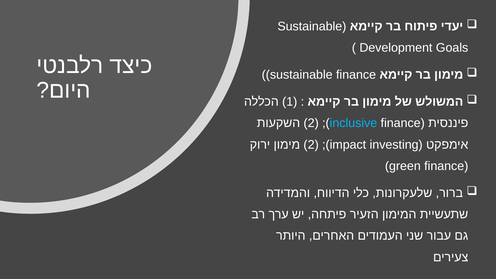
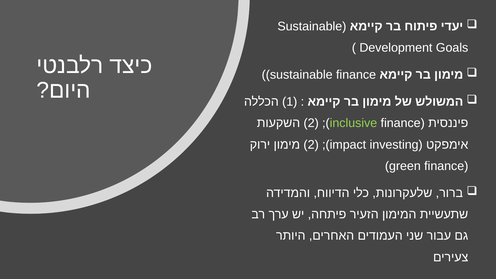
inclusive colour: light blue -> light green (353, 123)
